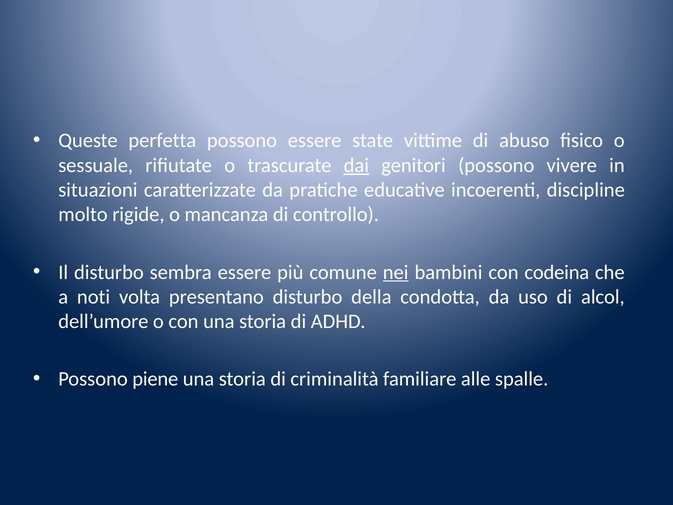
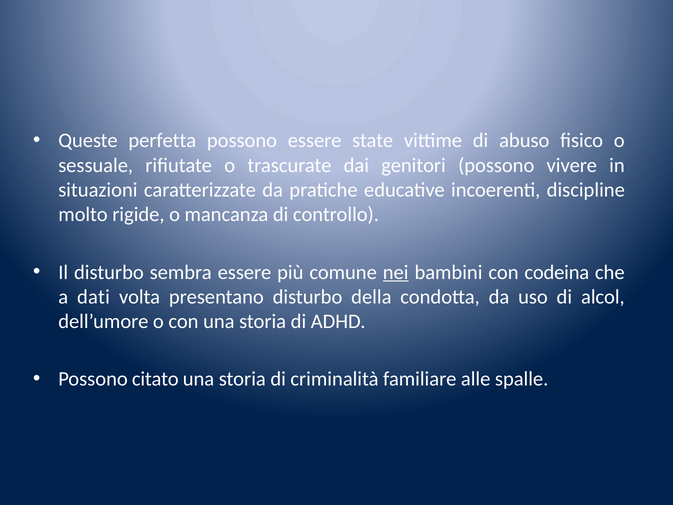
dai underline: present -> none (356, 165)
noti: noti -> dati (93, 297)
piene: piene -> citato (155, 379)
